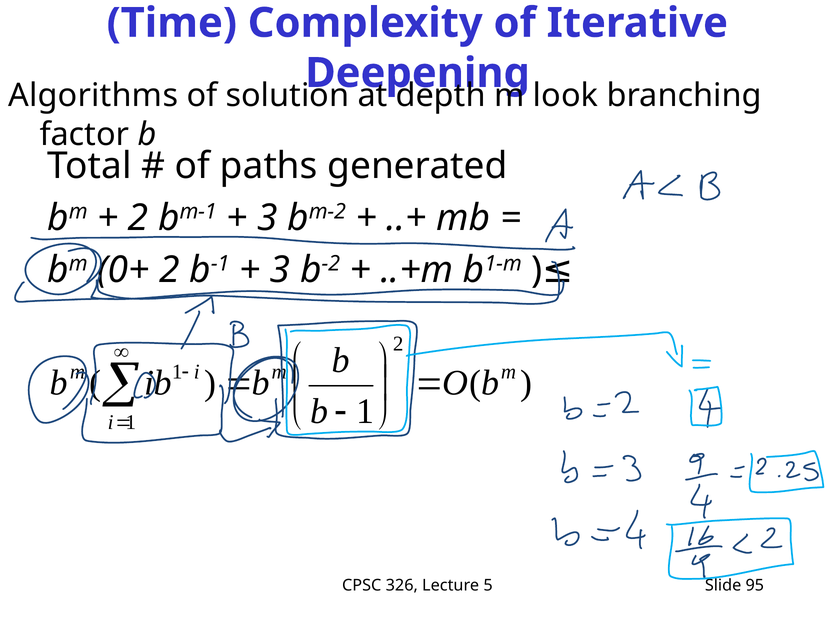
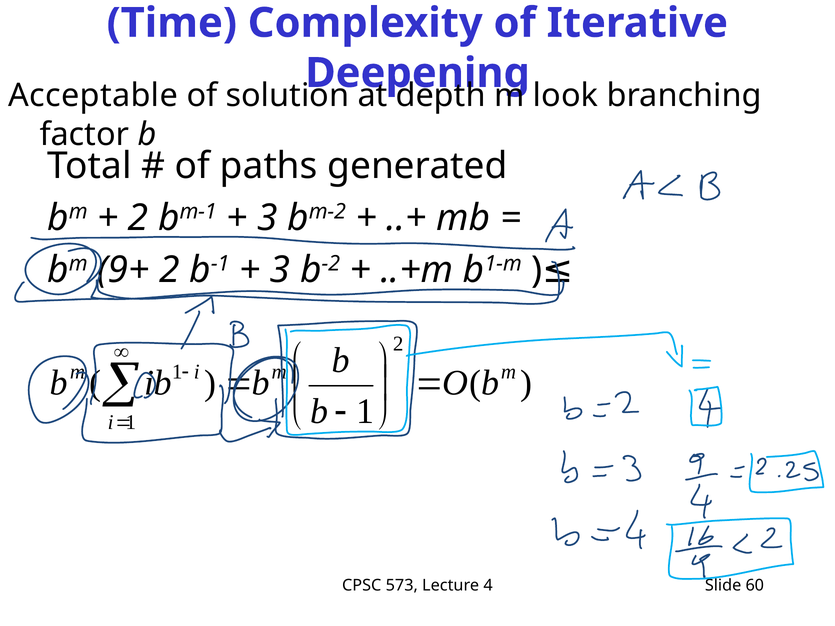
Algorithms: Algorithms -> Acceptable (93, 96)
0+: 0+ -> 9+ (123, 270)
326: 326 -> 573 (402, 586)
5: 5 -> 4 (488, 586)
95: 95 -> 60 (755, 586)
